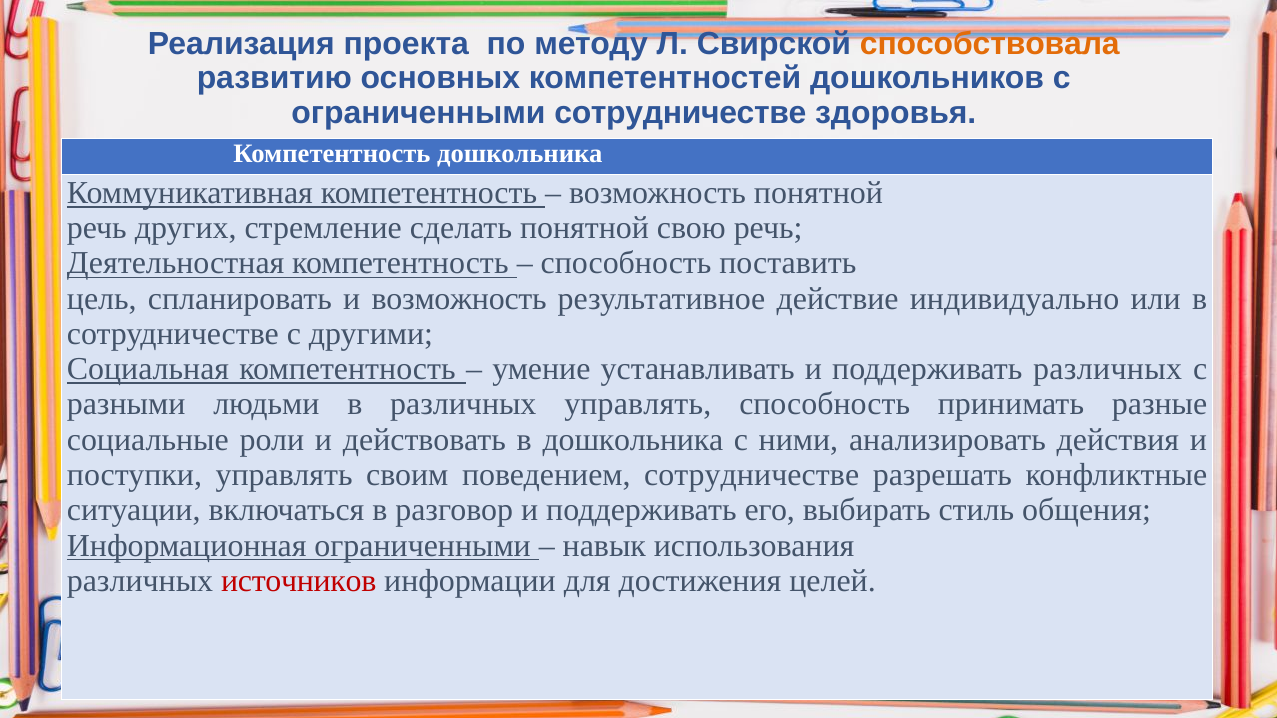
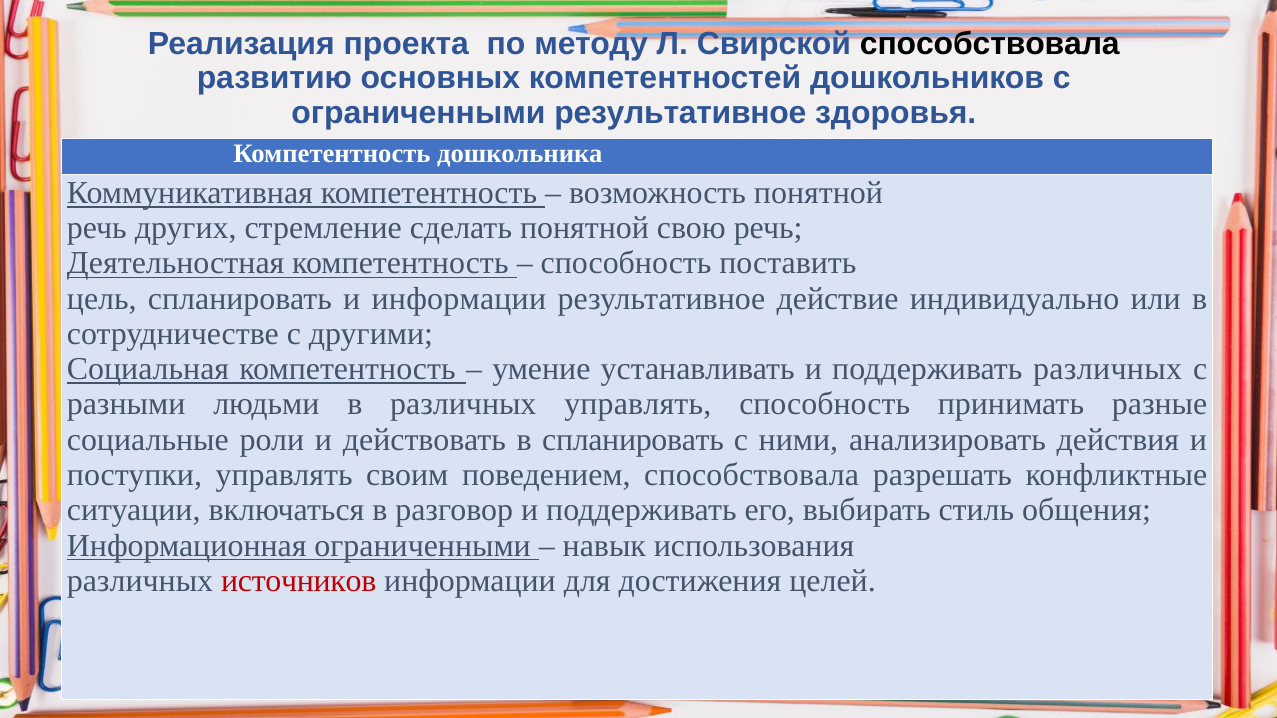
способствовала colour: orange -> black (990, 44)
ограниченными сотрудничестве: сотрудничестве -> результативное (680, 113)
и возможность: возможность -> информации (459, 299)
в дошкольника: дошкольника -> спланировать (633, 440)
поведением сотрудничестве: сотрудничестве -> способствовала (752, 475)
